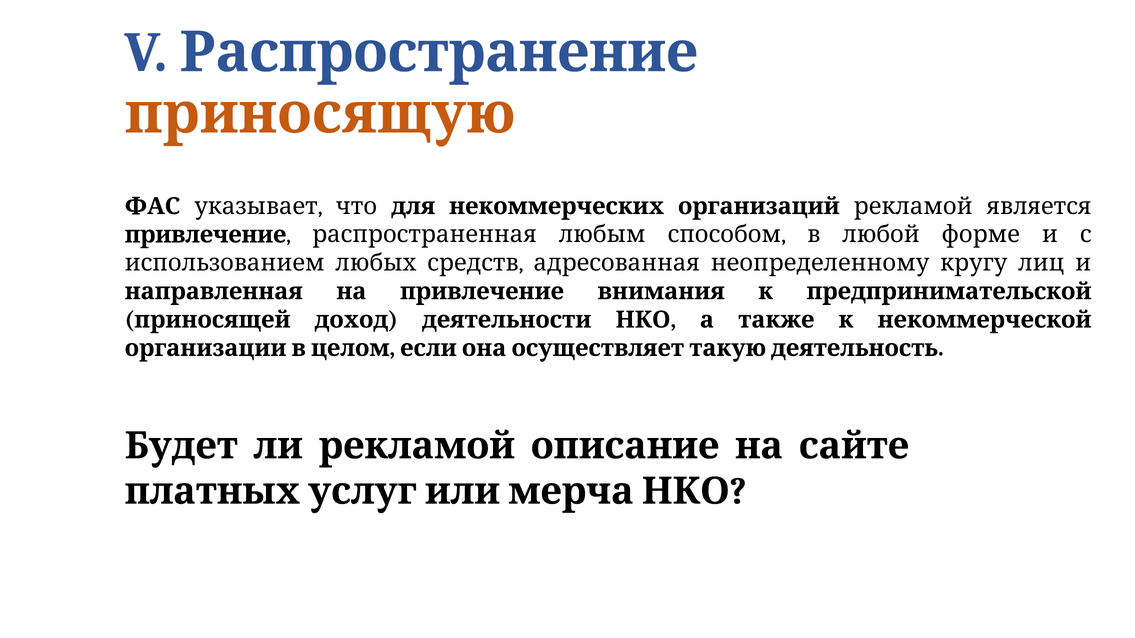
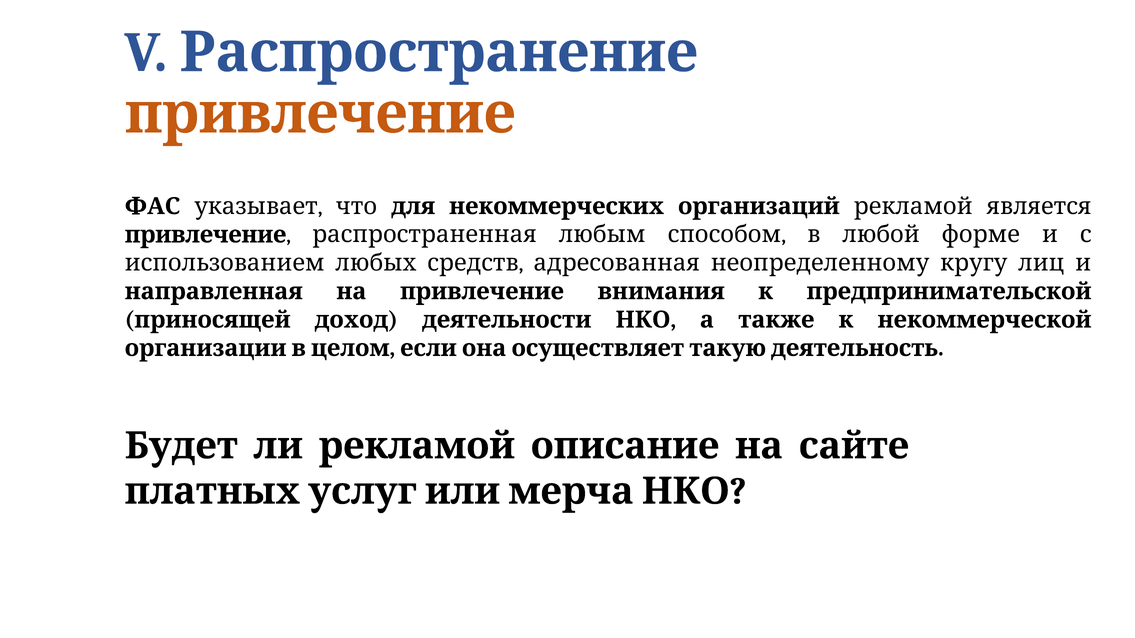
приносящую: приносящую -> привлечение (320, 114)
